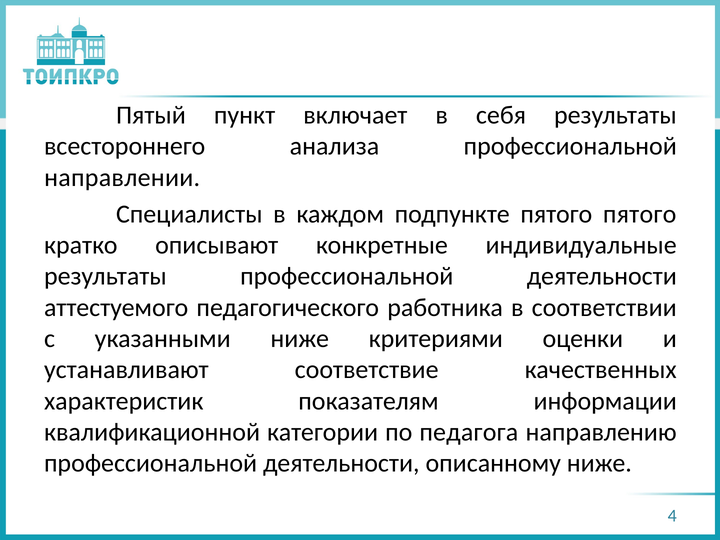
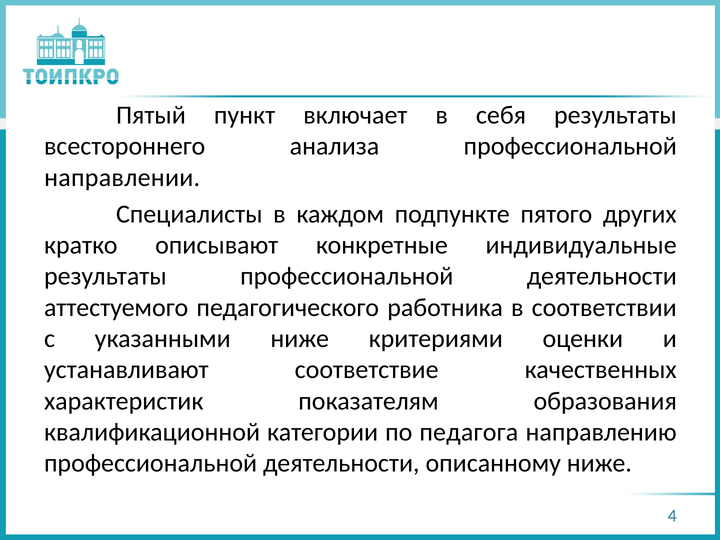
пятого пятого: пятого -> других (640, 214)
информации: информации -> образования (605, 401)
